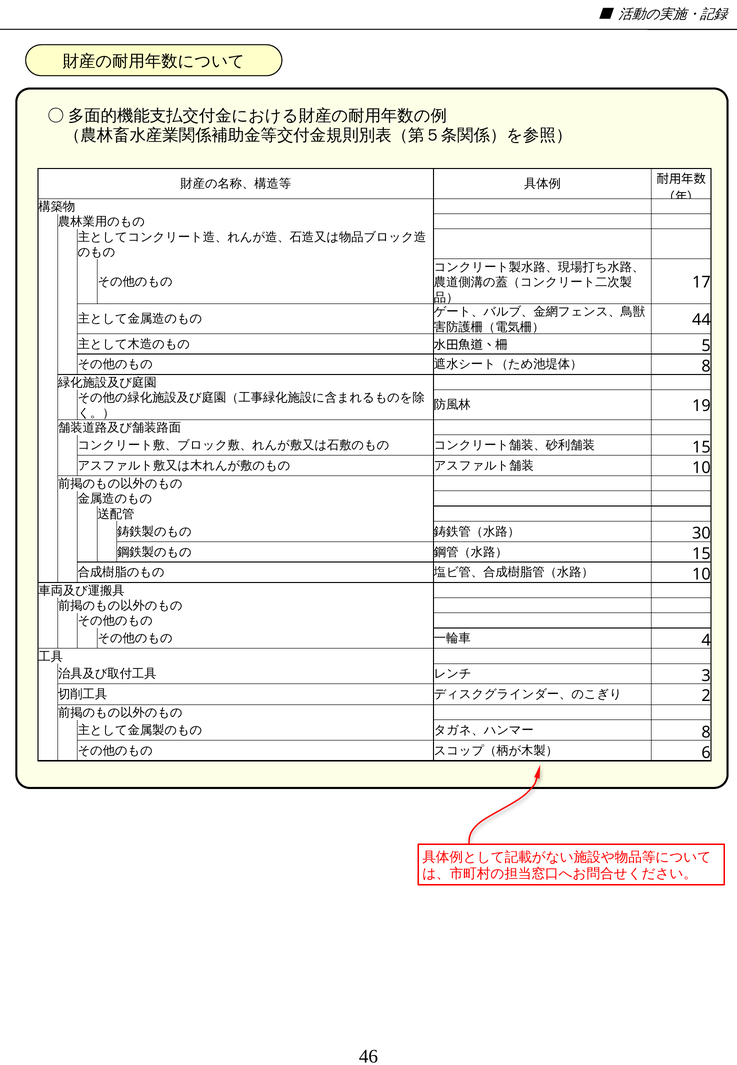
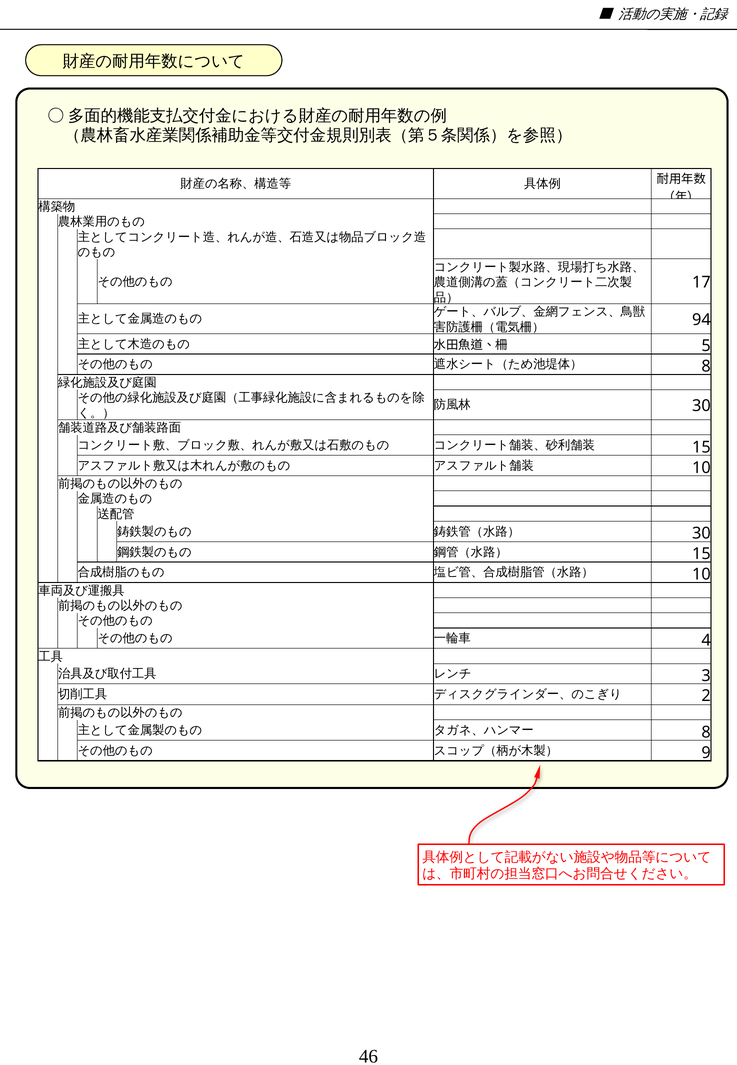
44: 44 -> 94 (701, 320)
19: 19 -> 30 (701, 406)
6: 6 -> 9 (706, 752)
